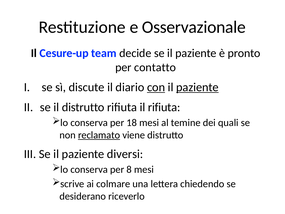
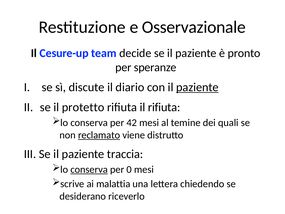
contatto: contatto -> speranze (155, 67)
con underline: present -> none (156, 87)
il distrutto: distrutto -> protetto (83, 107)
18: 18 -> 42 (132, 123)
diversi: diversi -> traccia (125, 154)
conserva underline: none -> present (89, 169)
8: 8 -> 0 (129, 169)
colmare: colmare -> malattia (113, 184)
